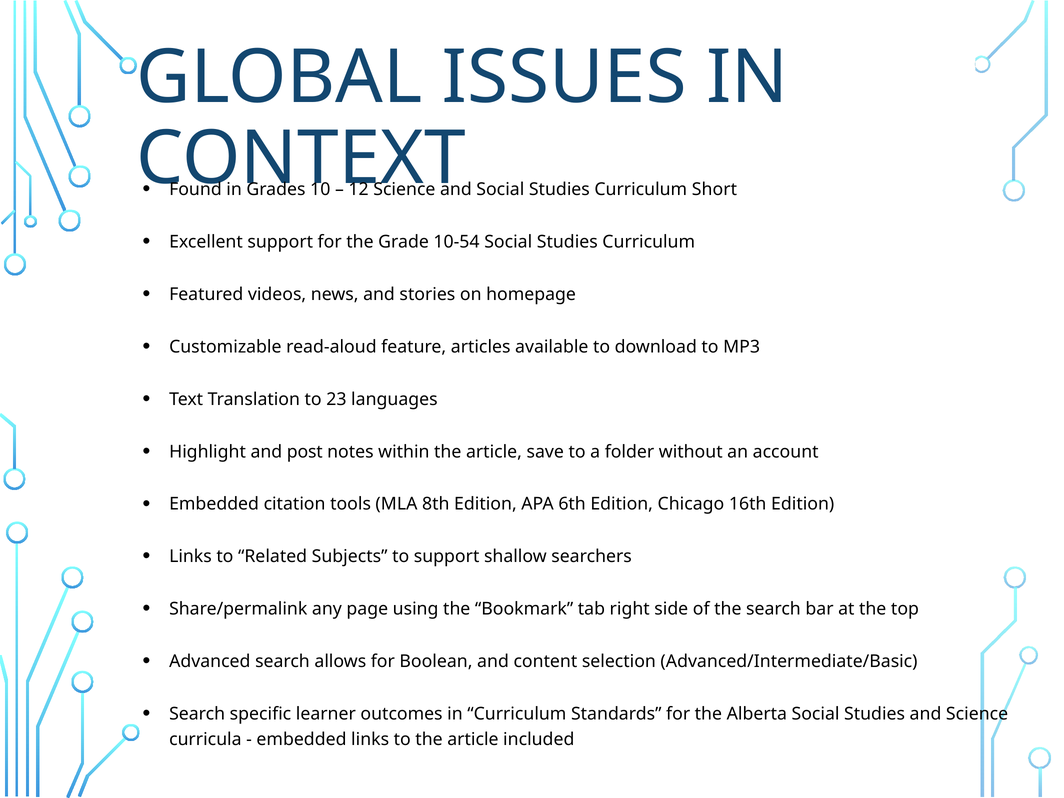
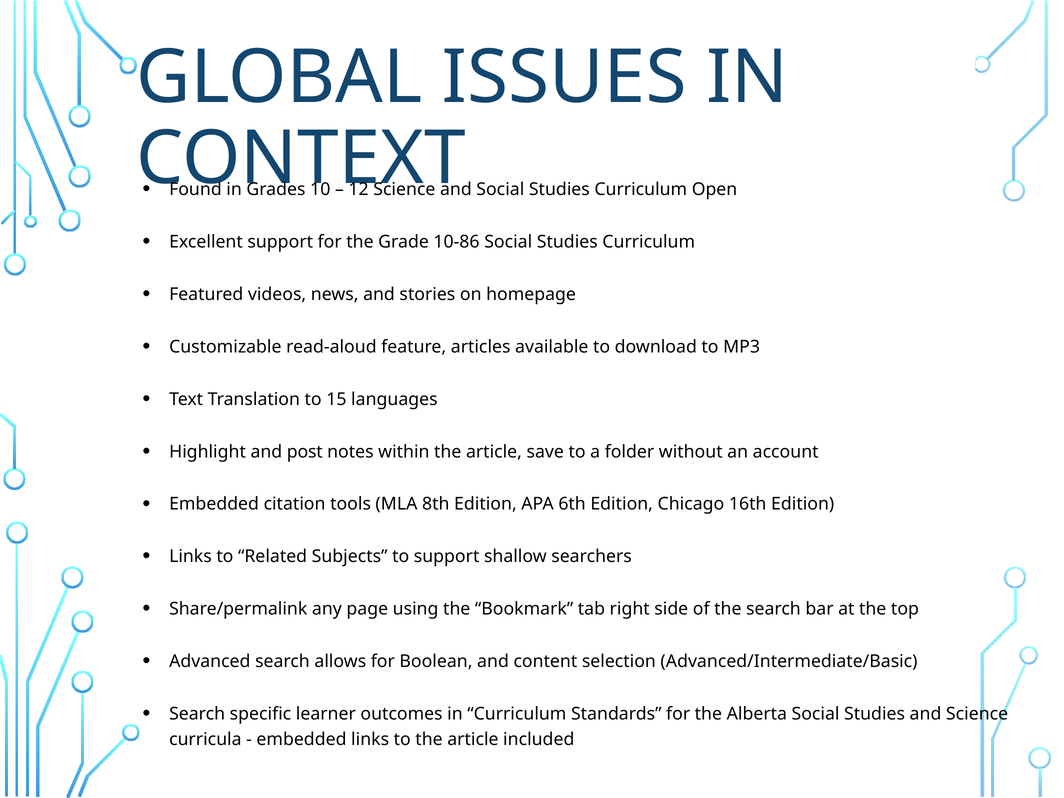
Short: Short -> Open (715, 189)
10-54: 10-54 -> 10-86 (457, 242)
23: 23 -> 15 (336, 399)
